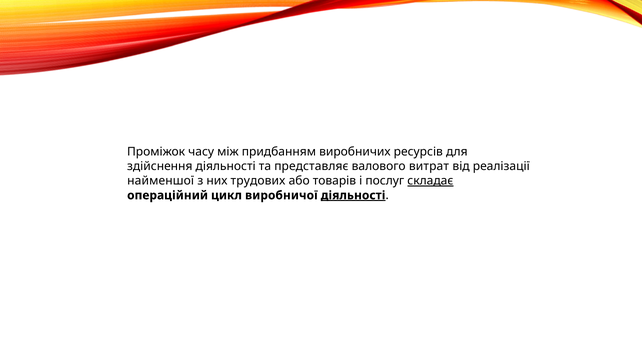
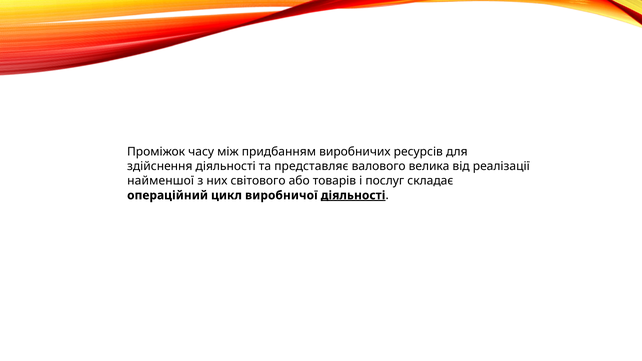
витрат: витрат -> велика (429, 167)
трудових: трудових -> світового (258, 181)
складає underline: present -> none (430, 181)
